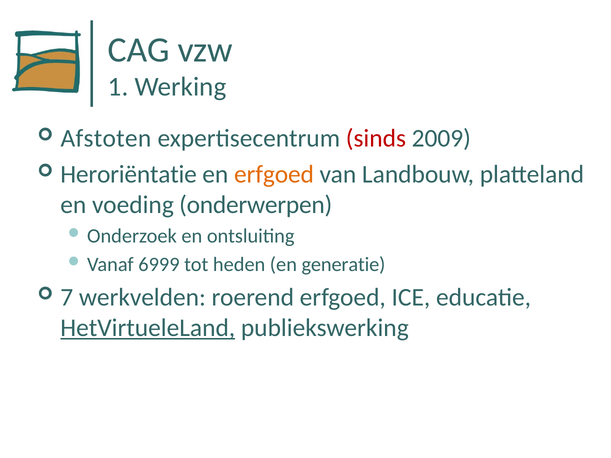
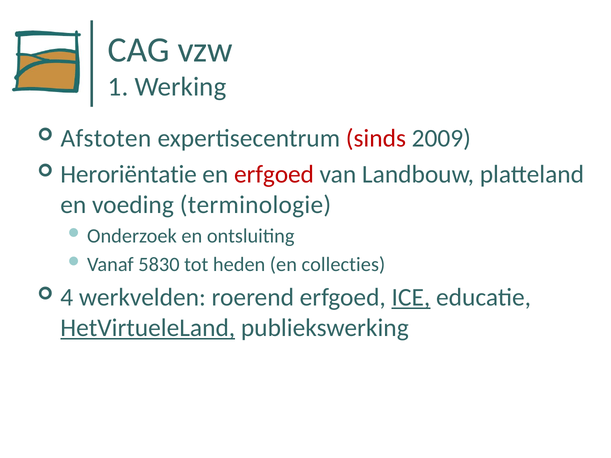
erfgoed colour: orange -> red (274, 174)
onderwerpen: onderwerpen -> terminologie (255, 205)
6999: 6999 -> 5830 (159, 265)
generatie: generatie -> collecties (343, 265)
7: 7 -> 4 (67, 297)
ICE underline: none -> present (411, 297)
